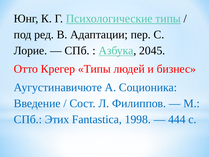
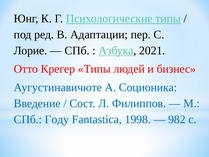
2045: 2045 -> 2021 (152, 51)
Этих: Этих -> Году (57, 119)
444: 444 -> 982 (177, 119)
